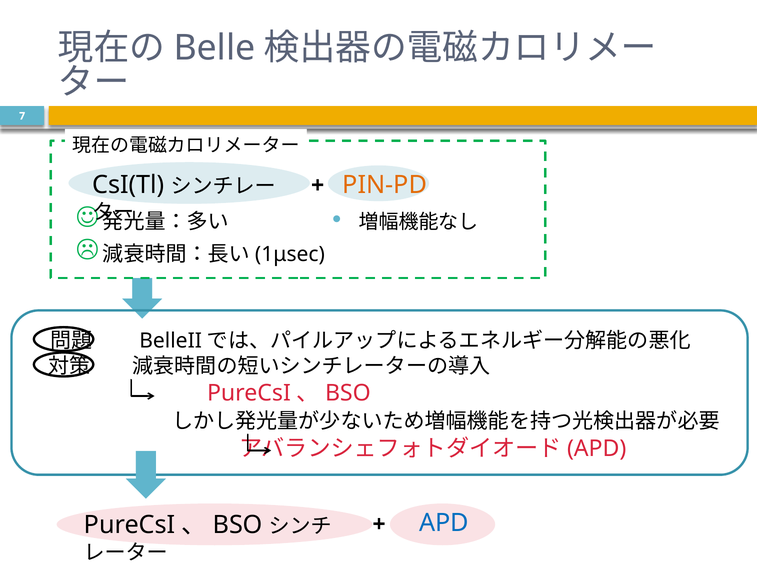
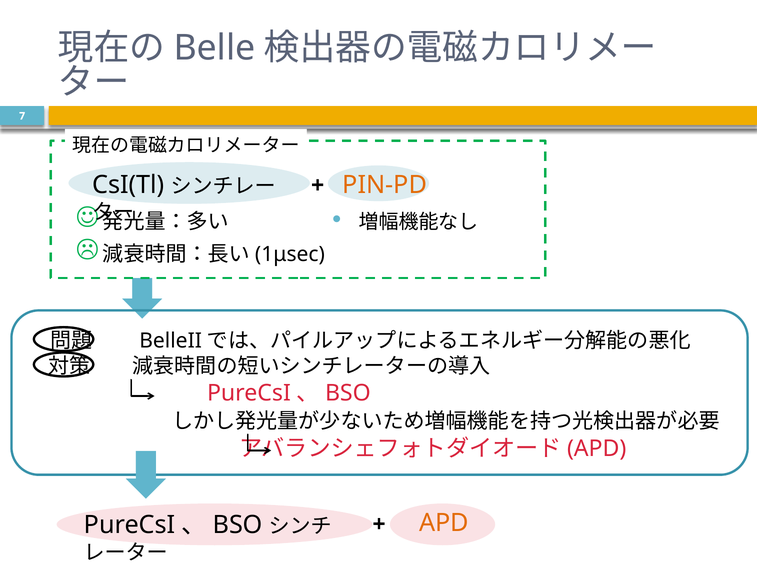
APD colour: blue -> orange (444, 523)
